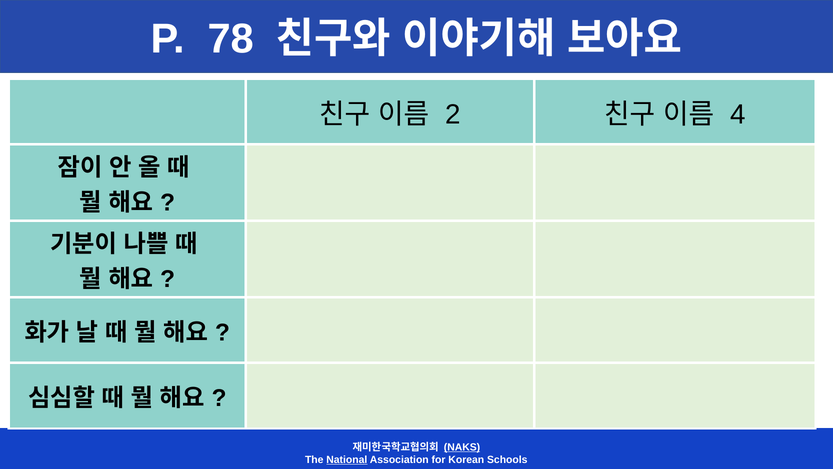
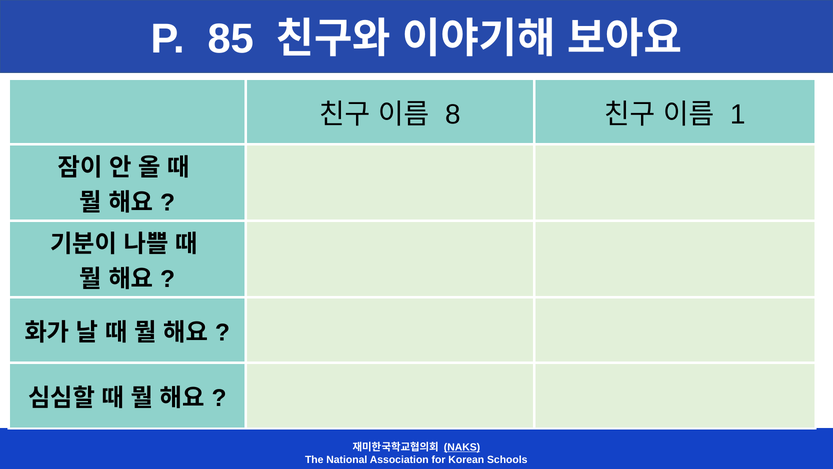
78: 78 -> 85 (231, 39)
2: 2 -> 8 (453, 114)
4: 4 -> 1 (738, 114)
National underline: present -> none (347, 459)
